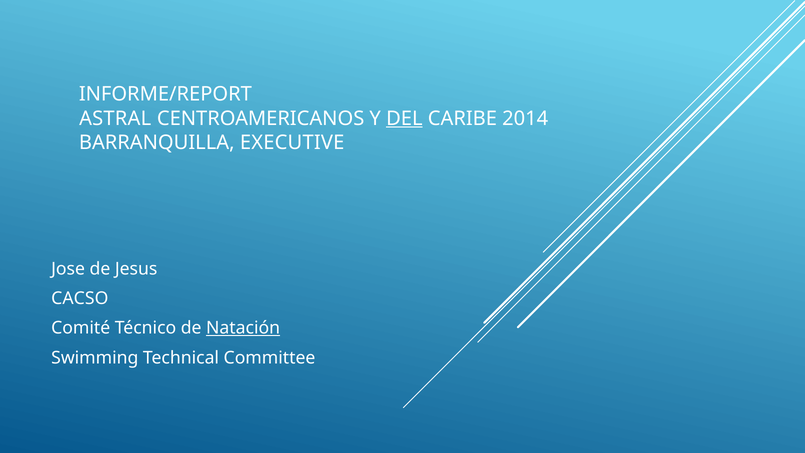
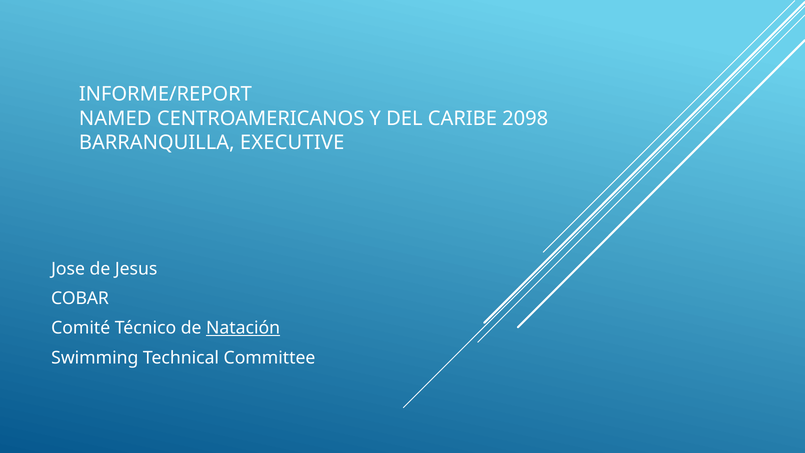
ASTRAL: ASTRAL -> NAMED (115, 118)
DEL underline: present -> none (404, 118)
2014: 2014 -> 2098 (525, 118)
CACSO: CACSO -> COBAR (80, 298)
